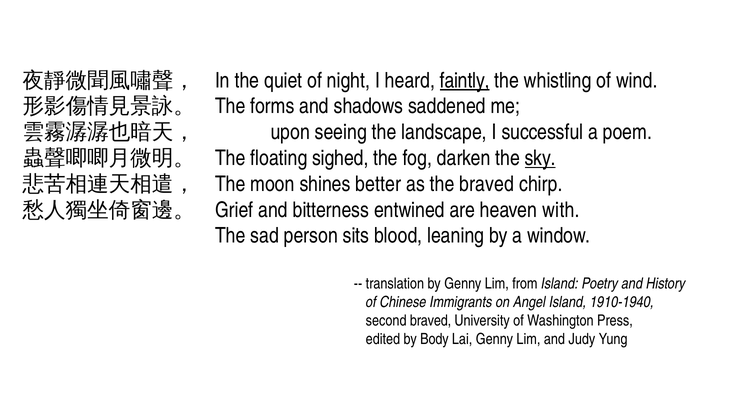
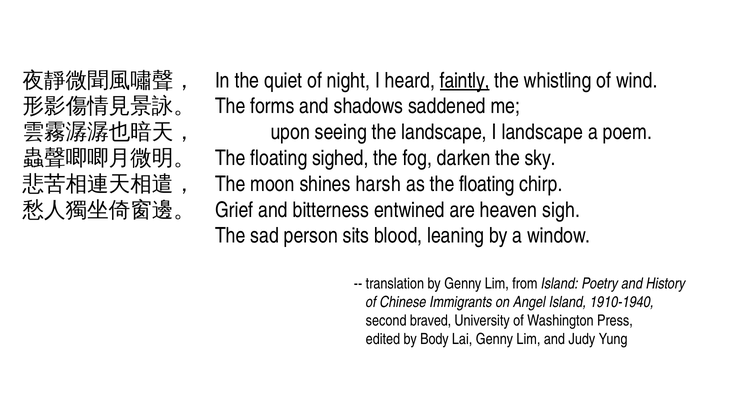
I successful: successful -> landscape (542, 132)
sky underline: present -> none (540, 158)
better: better -> harsh (378, 184)
as the braved: braved -> floating (487, 184)
with: with -> sigh (561, 210)
